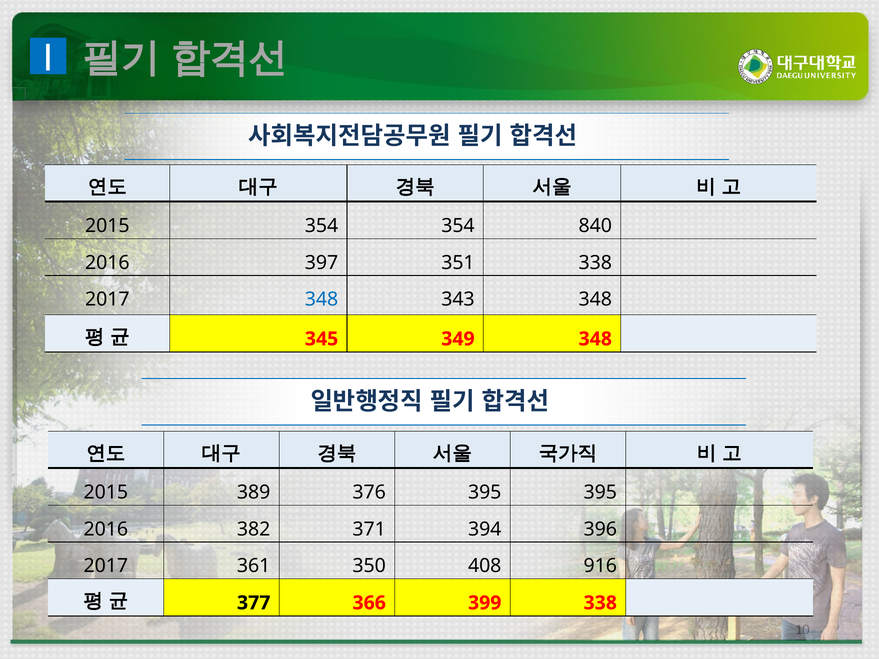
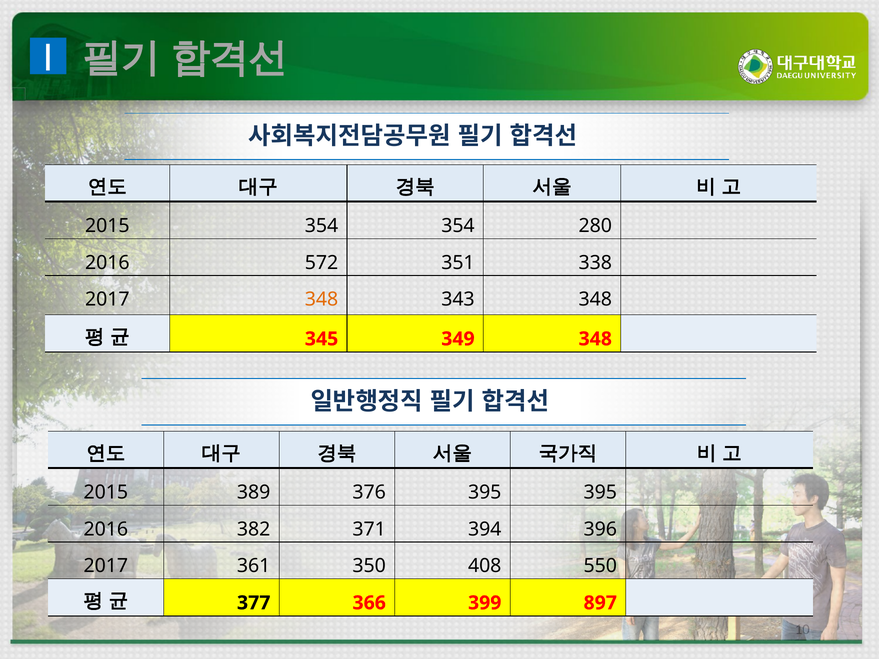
840: 840 -> 280 (595, 226)
397: 397 -> 572 (322, 263)
348 colour: blue -> orange (322, 300)
916: 916 -> 550 (600, 566)
399 338: 338 -> 897 (600, 603)
